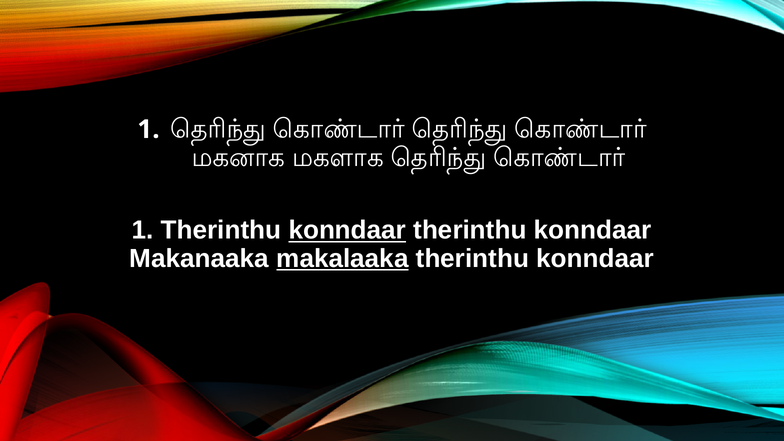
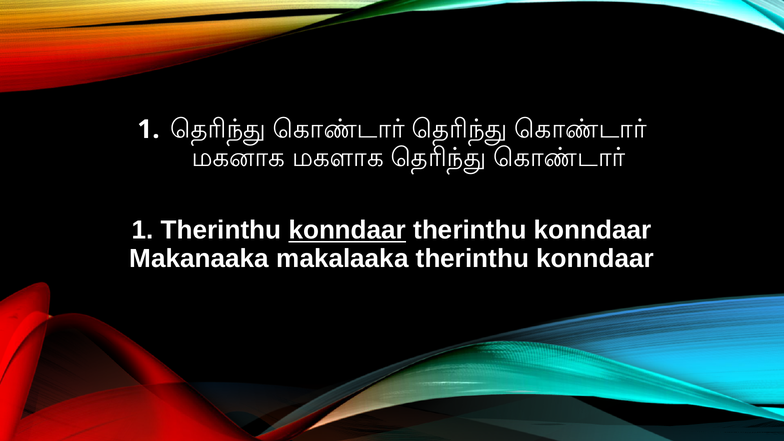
makalaaka underline: present -> none (342, 259)
